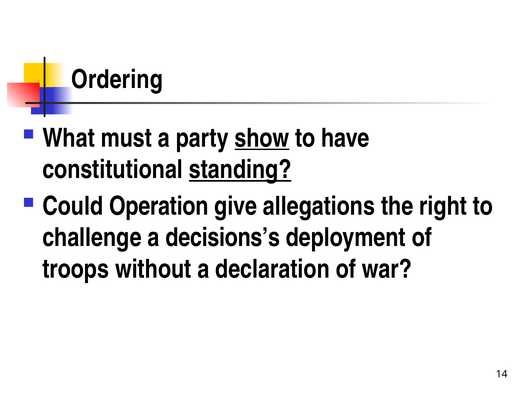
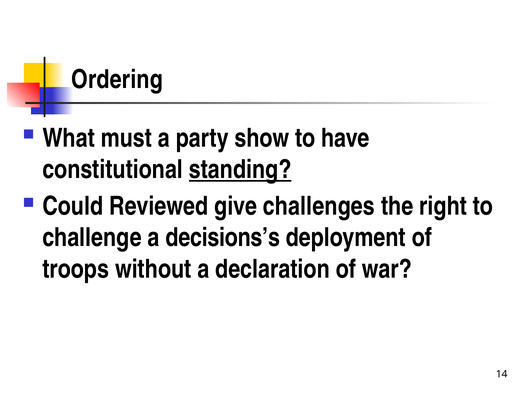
show underline: present -> none (262, 138)
Operation: Operation -> Reviewed (159, 206)
allegations: allegations -> challenges (319, 206)
